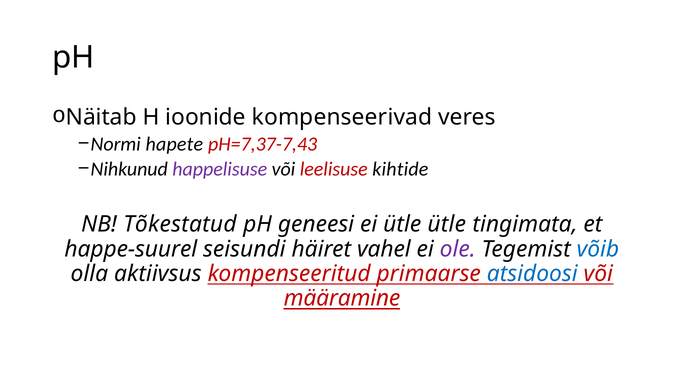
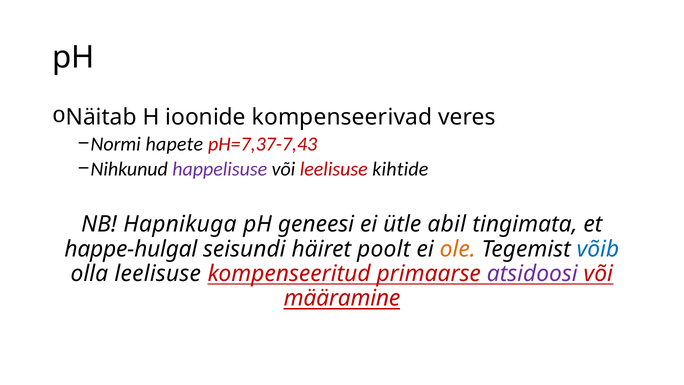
Tõkestatud: Tõkestatud -> Hapnikuga (180, 224)
ütle ütle: ütle -> abil (447, 224)
happe-suurel: happe-suurel -> happe-hulgal (131, 249)
vahel: vahel -> poolt (384, 249)
ole colour: purple -> orange (458, 249)
olla aktiivsus: aktiivsus -> leelisuse (158, 274)
atsidoosi colour: blue -> purple (532, 274)
